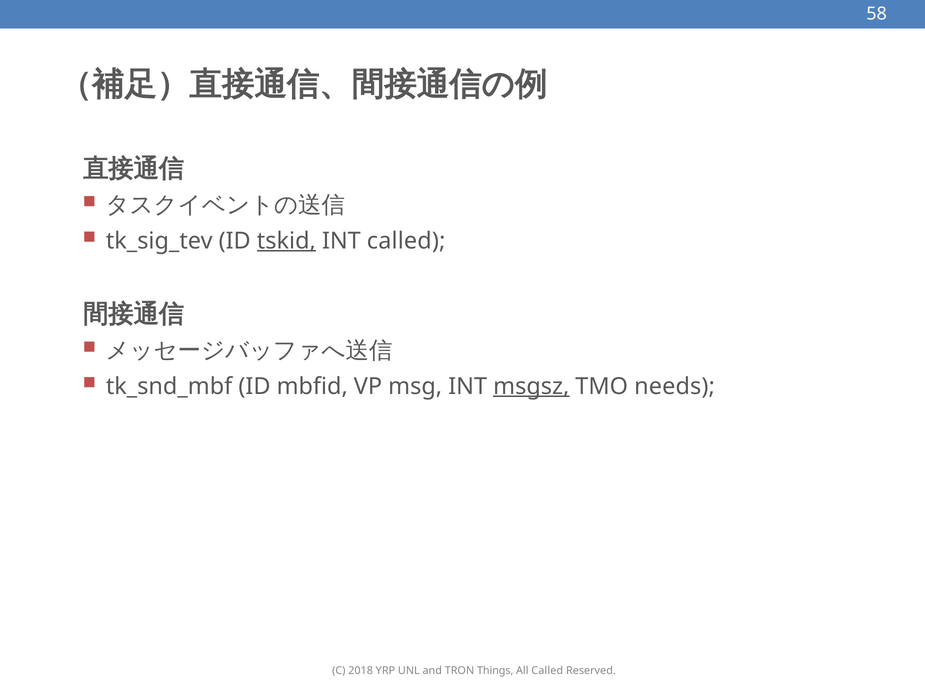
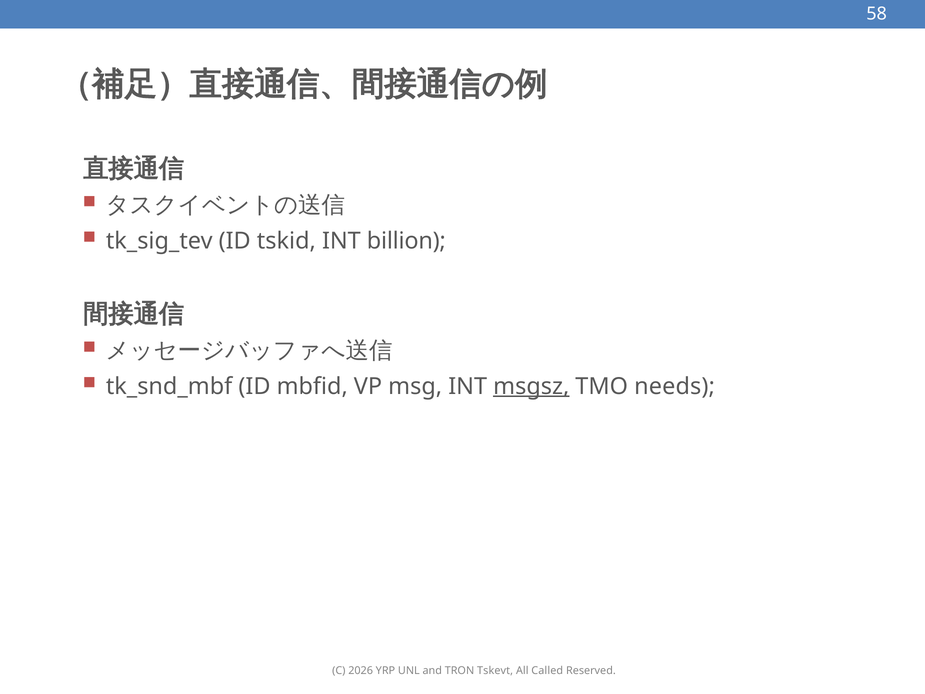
tskid underline: present -> none (286, 241)
INT called: called -> billion (406, 241)
2018: 2018 -> 2026 (361, 671)
Things: Things -> Tskevt (495, 671)
